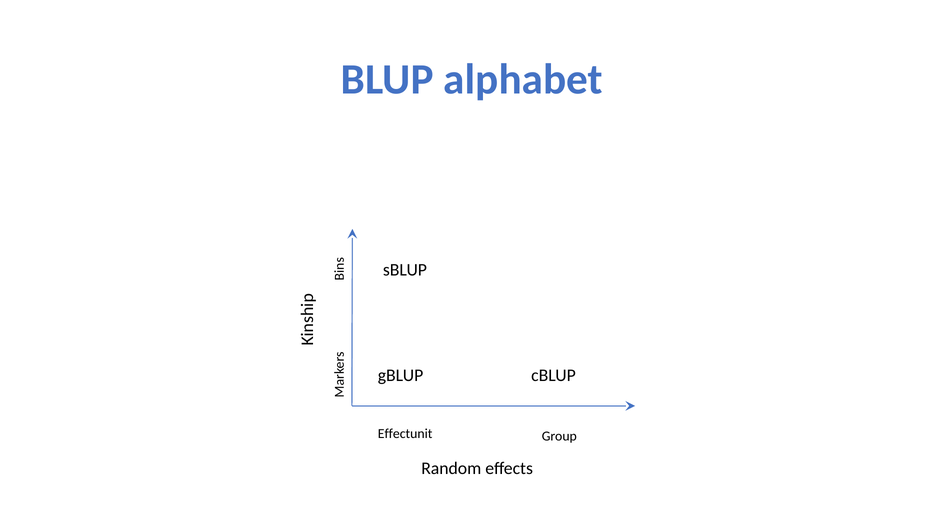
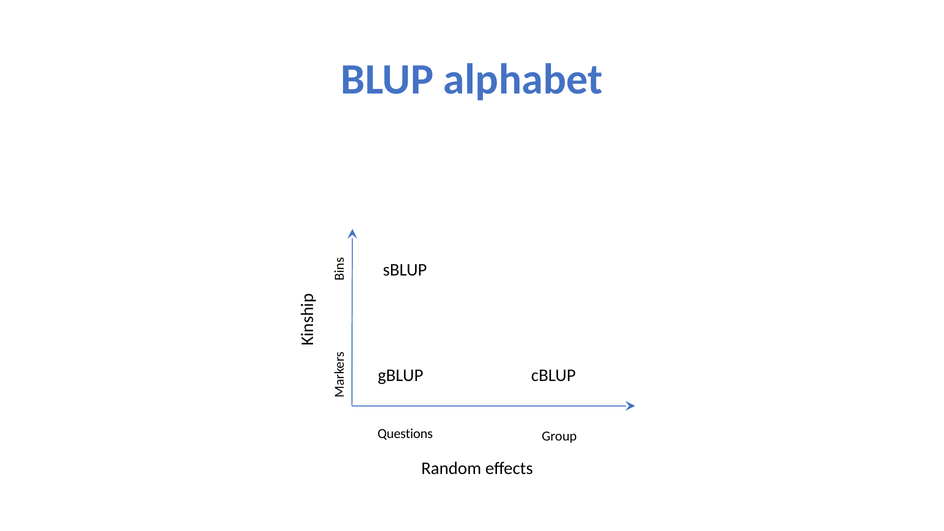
Effectunit: Effectunit -> Questions (405, 434)
